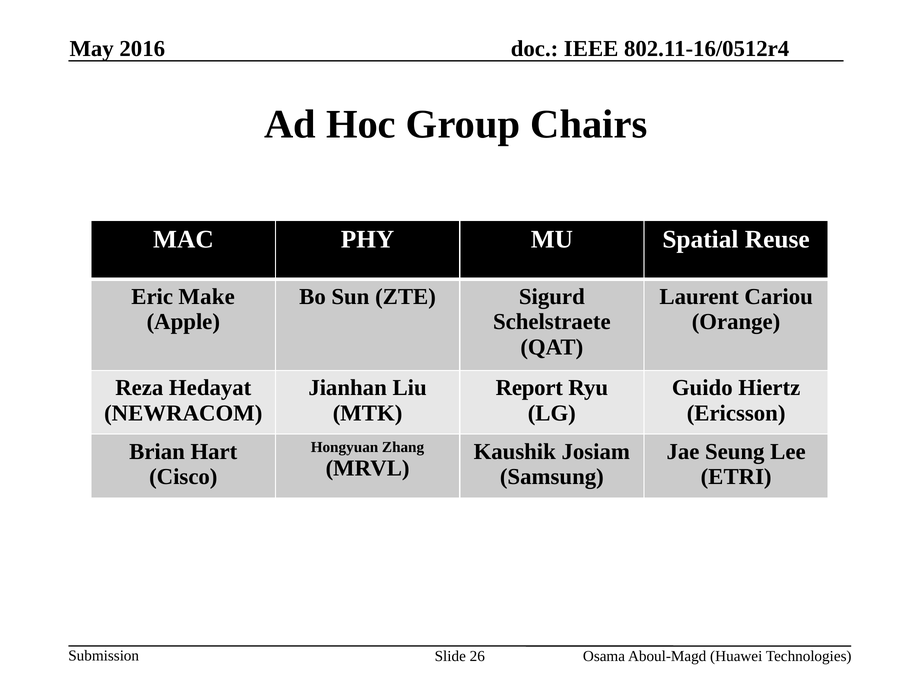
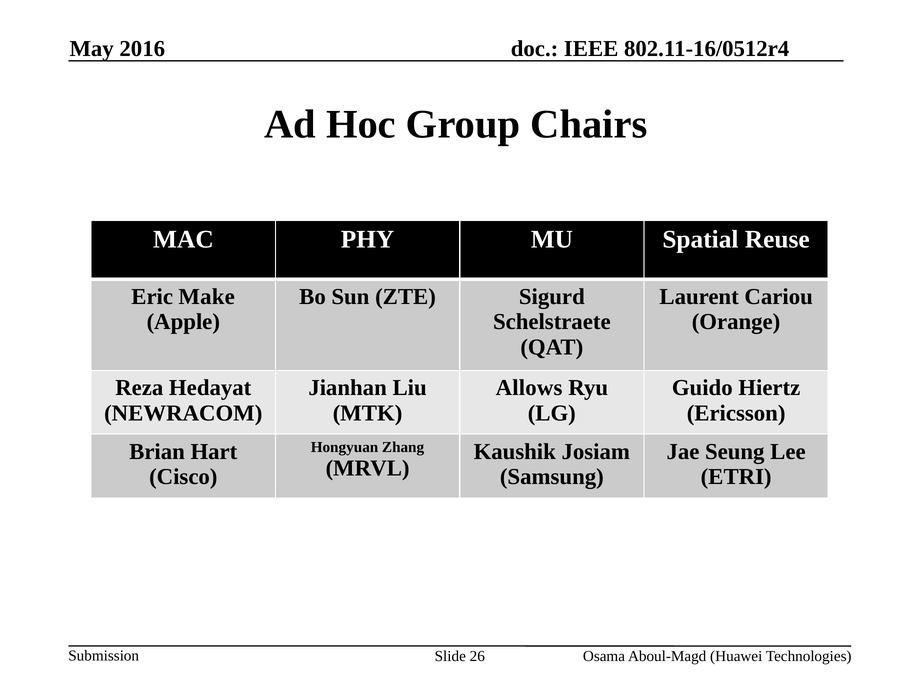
Report: Report -> Allows (529, 388)
